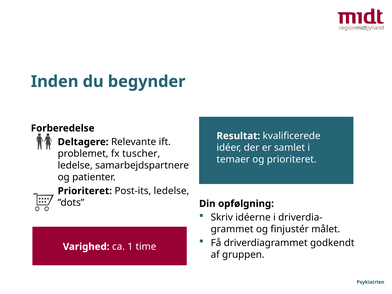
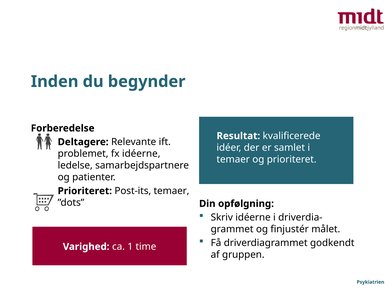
fx tuscher: tuscher -> idéerne (141, 154)
Post-its ledelse: ledelse -> temaer (172, 191)
